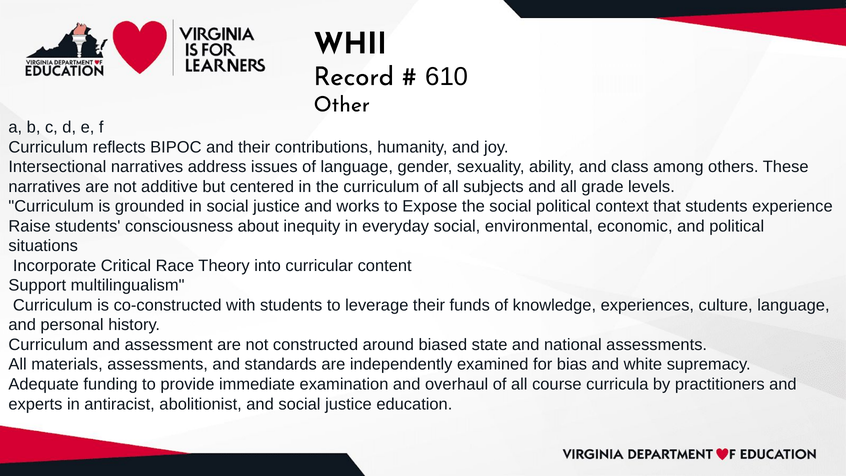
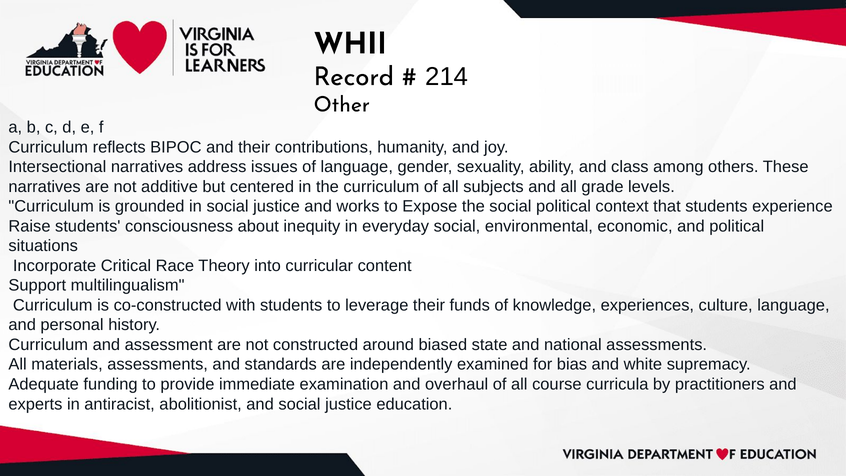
610: 610 -> 214 (447, 77)
